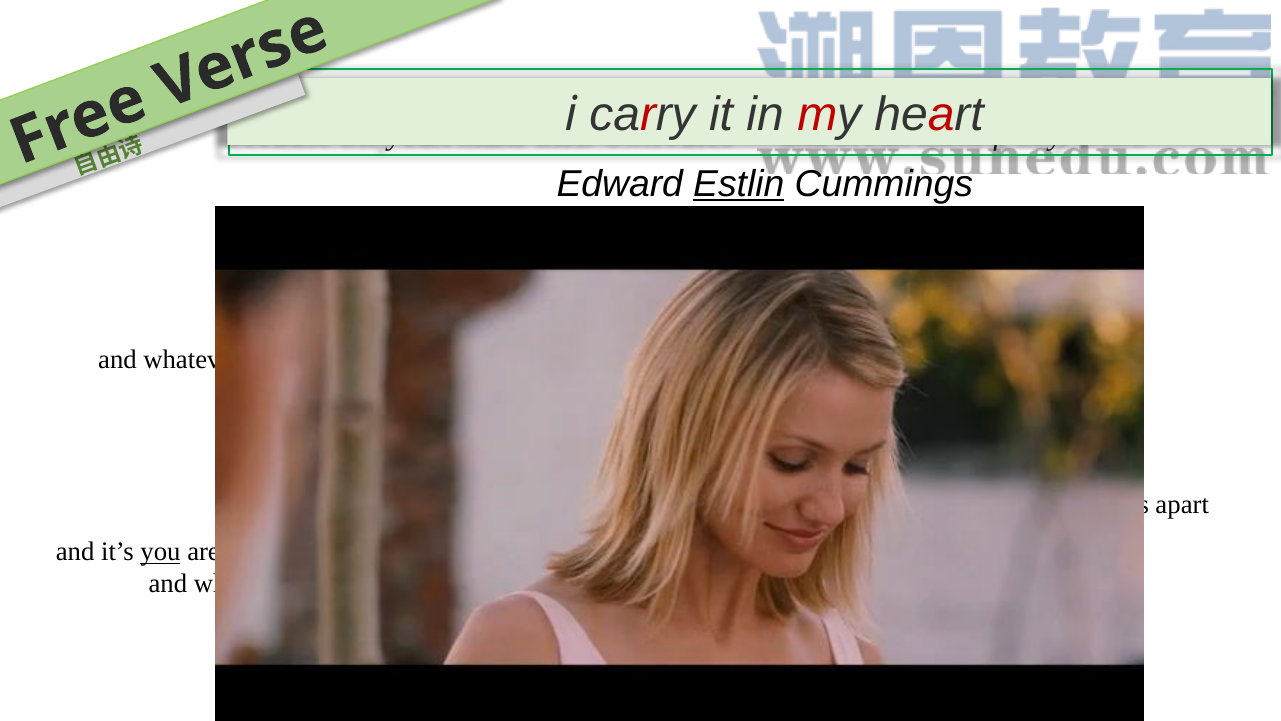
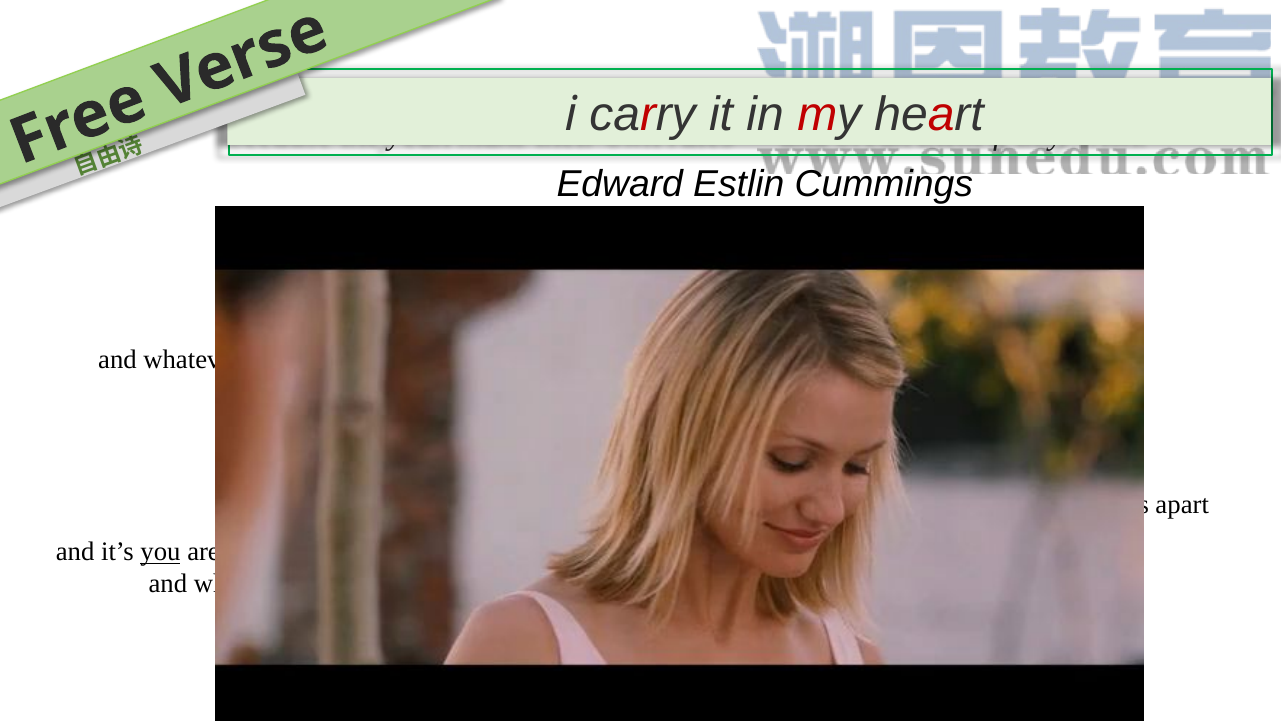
Estlin underline: present -> none (739, 184)
